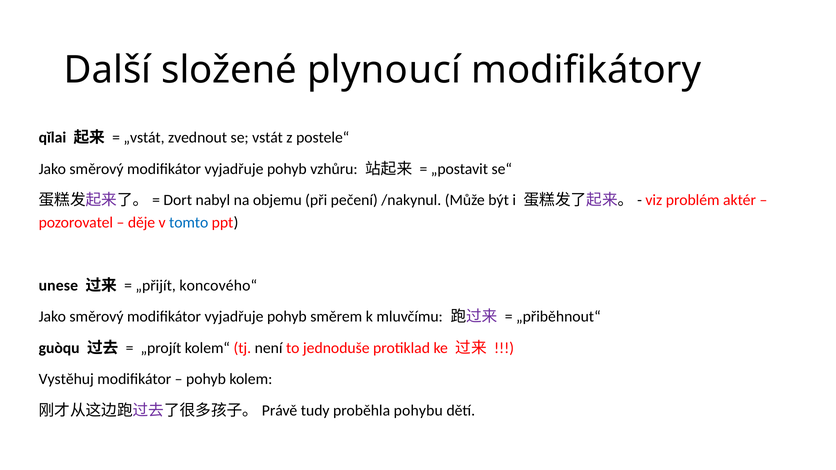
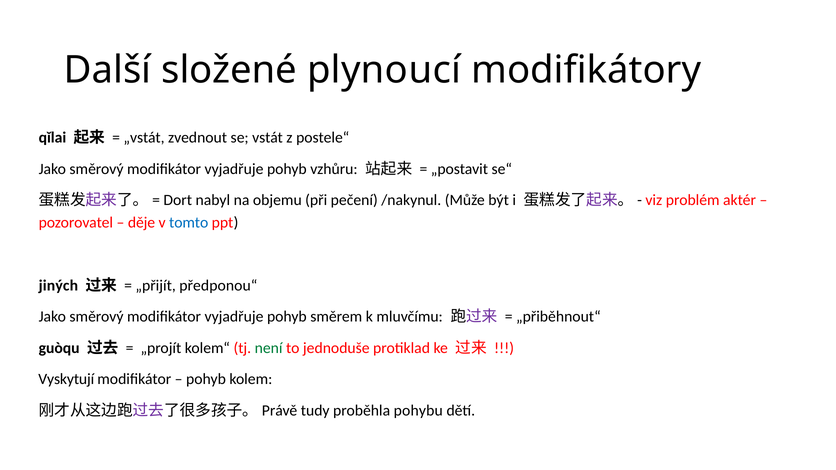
unese: unese -> jiných (58, 285)
koncového“: koncového“ -> předponou“ (218, 285)
není colour: black -> green (269, 348)
Vystěhuj: Vystěhuj -> Vyskytují (66, 379)
